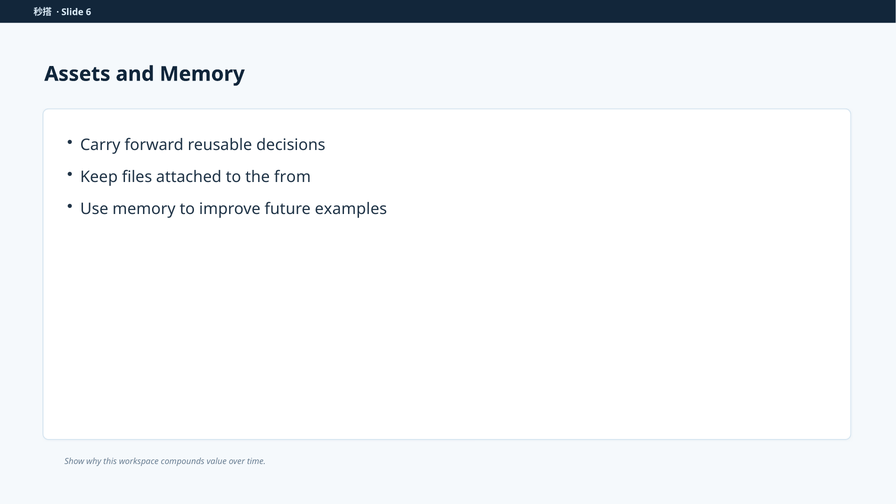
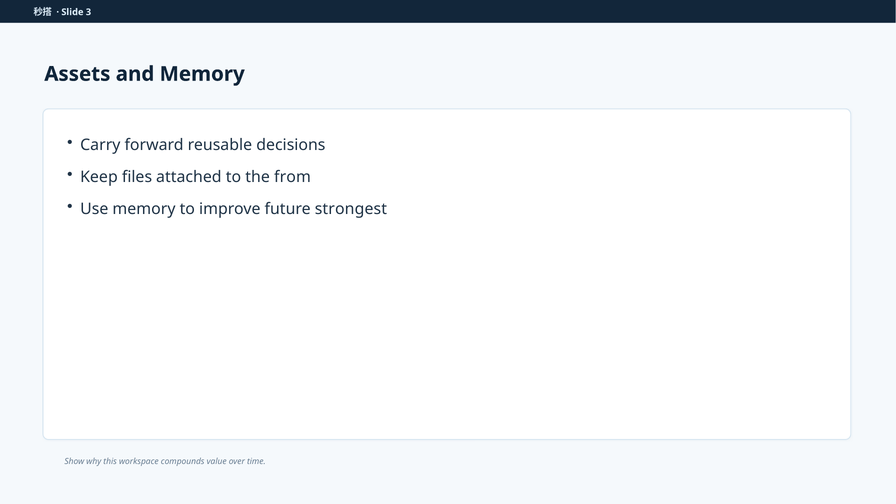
6: 6 -> 3 (88, 12)
examples: examples -> strongest (351, 209)
